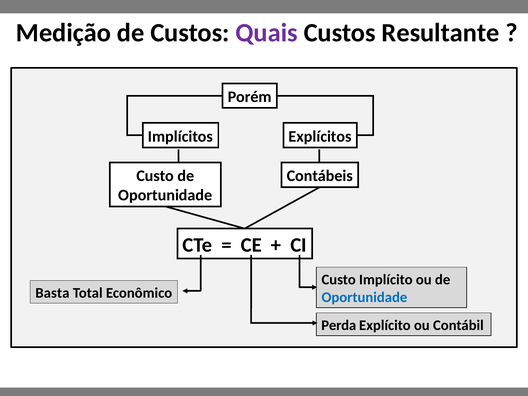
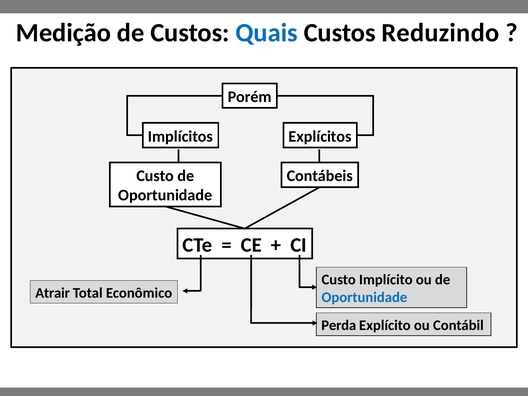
Quais colour: purple -> blue (267, 33)
Resultante: Resultante -> Reduzindo (440, 33)
Basta: Basta -> Atrair (53, 293)
